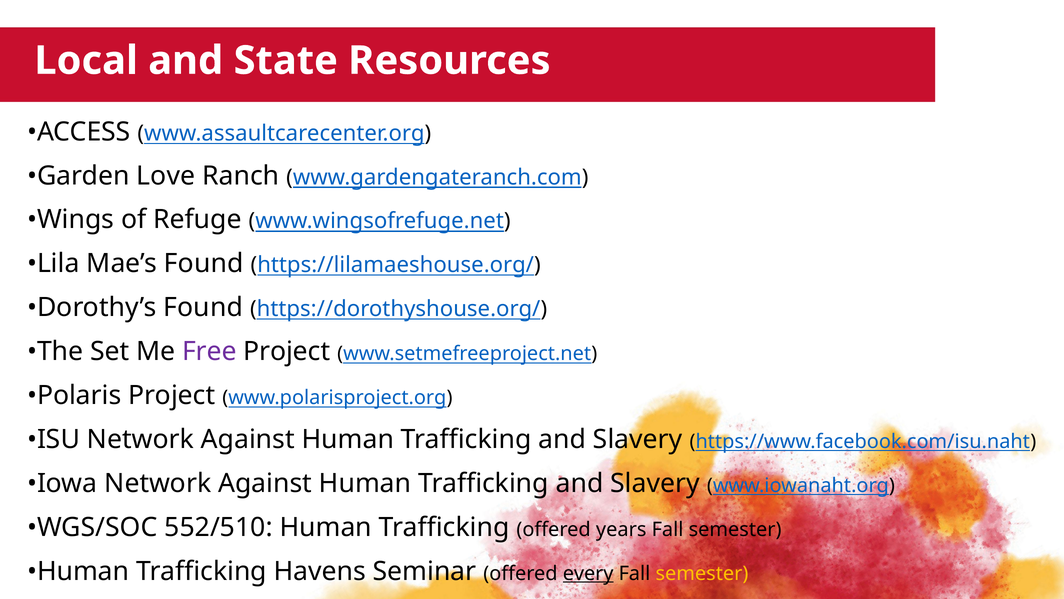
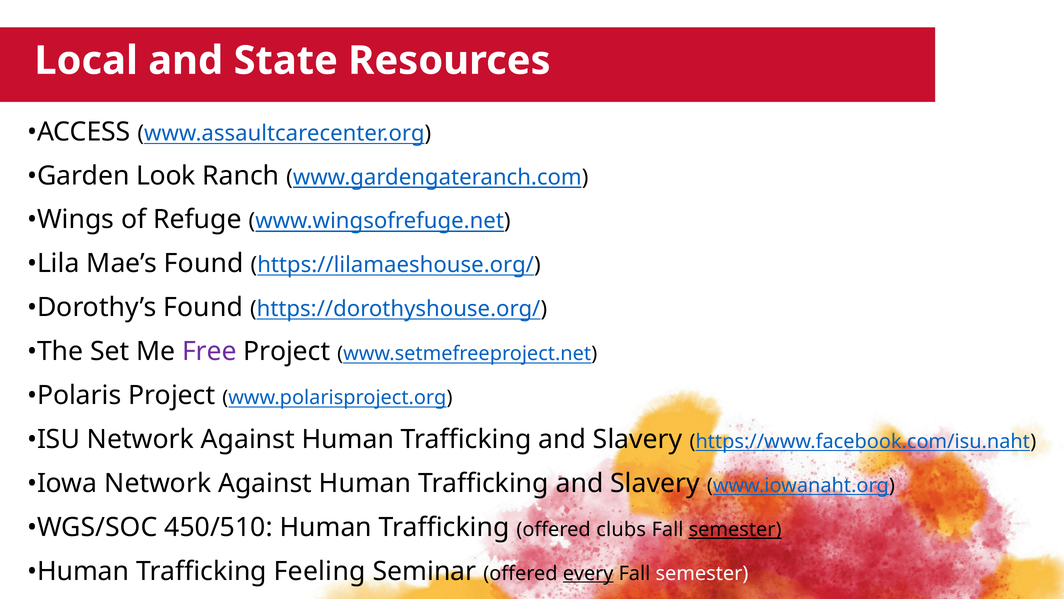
Love: Love -> Look (166, 176)
552/510: 552/510 -> 450/510 (219, 527)
years: years -> clubs (621, 529)
semester underline: none -> present (735, 529)
Havens: Havens -> Feeling (320, 571)
semester colour: yellow -> white (702, 573)
